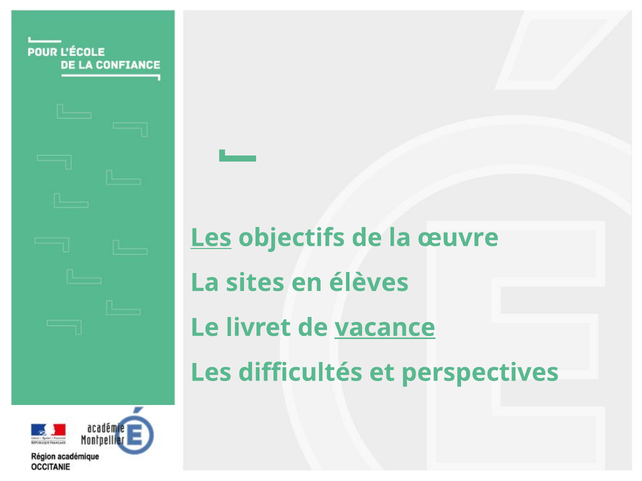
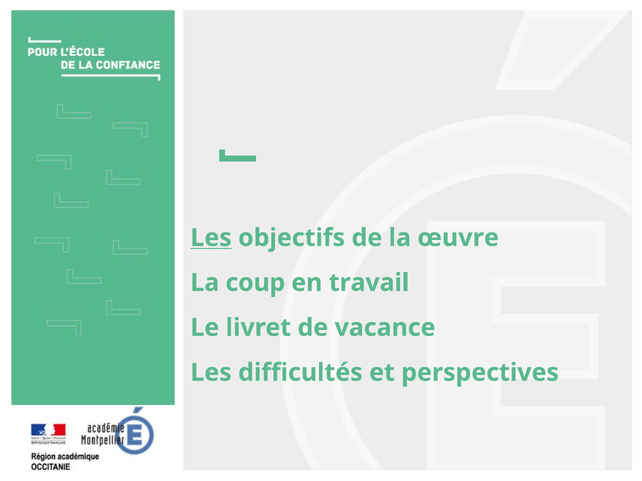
sites: sites -> coup (255, 283)
élèves: élèves -> travail (369, 283)
vacance underline: present -> none (385, 328)
